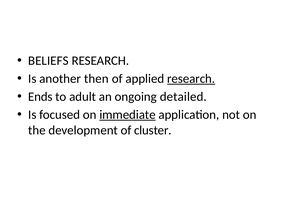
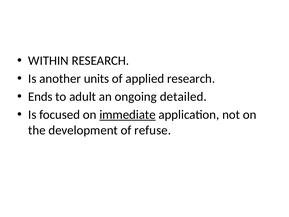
BELIEFS: BELIEFS -> WITHIN (48, 61)
then: then -> units (96, 79)
research underline: present -> none (191, 79)
cluster: cluster -> refuse (153, 130)
